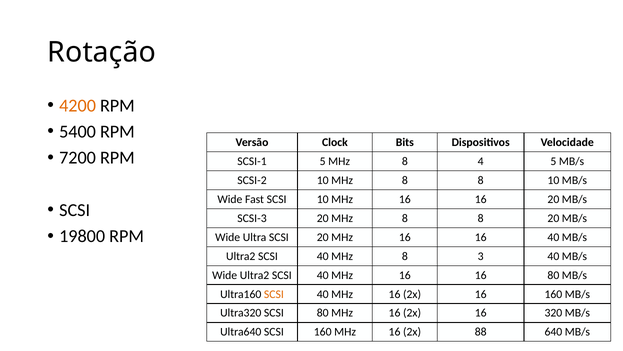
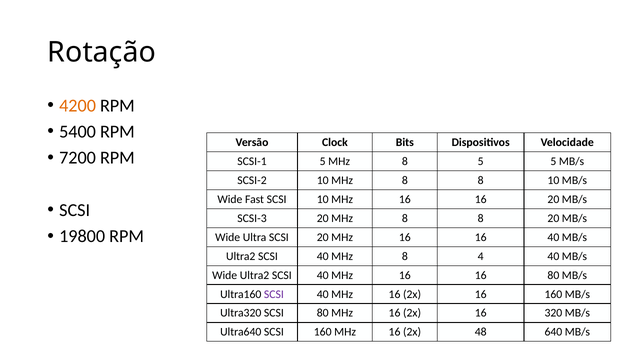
8 4: 4 -> 5 (481, 161)
3: 3 -> 4 (481, 256)
SCSI colour: orange -> purple (274, 294)
88: 88 -> 48 (481, 332)
